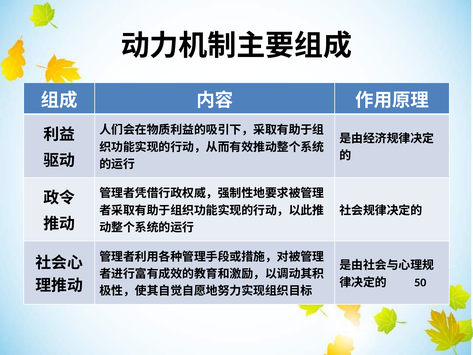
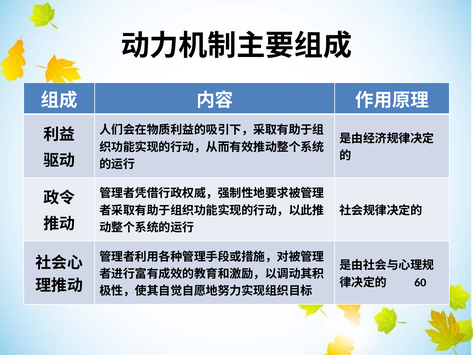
50: 50 -> 60 (420, 282)
